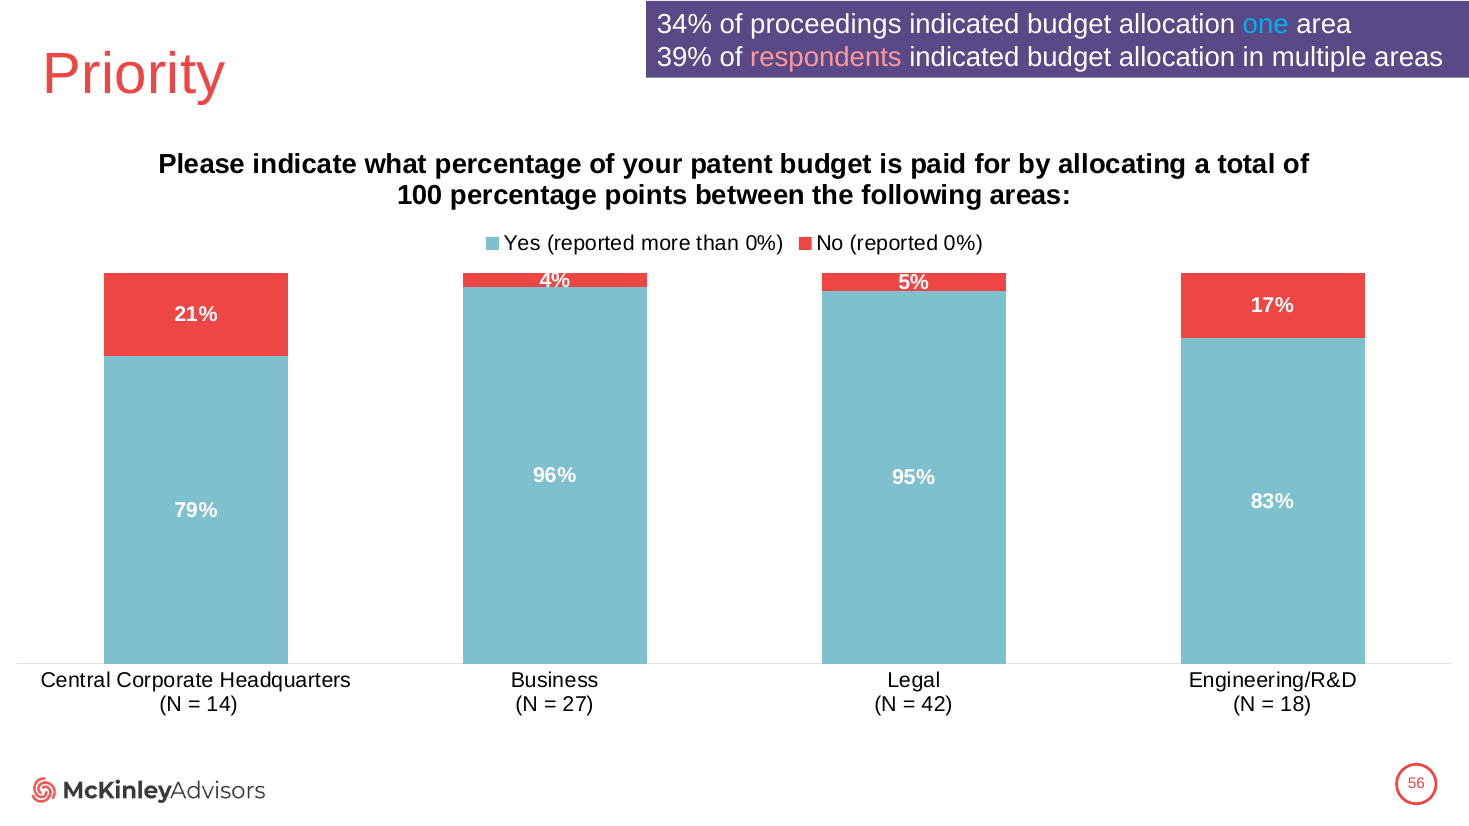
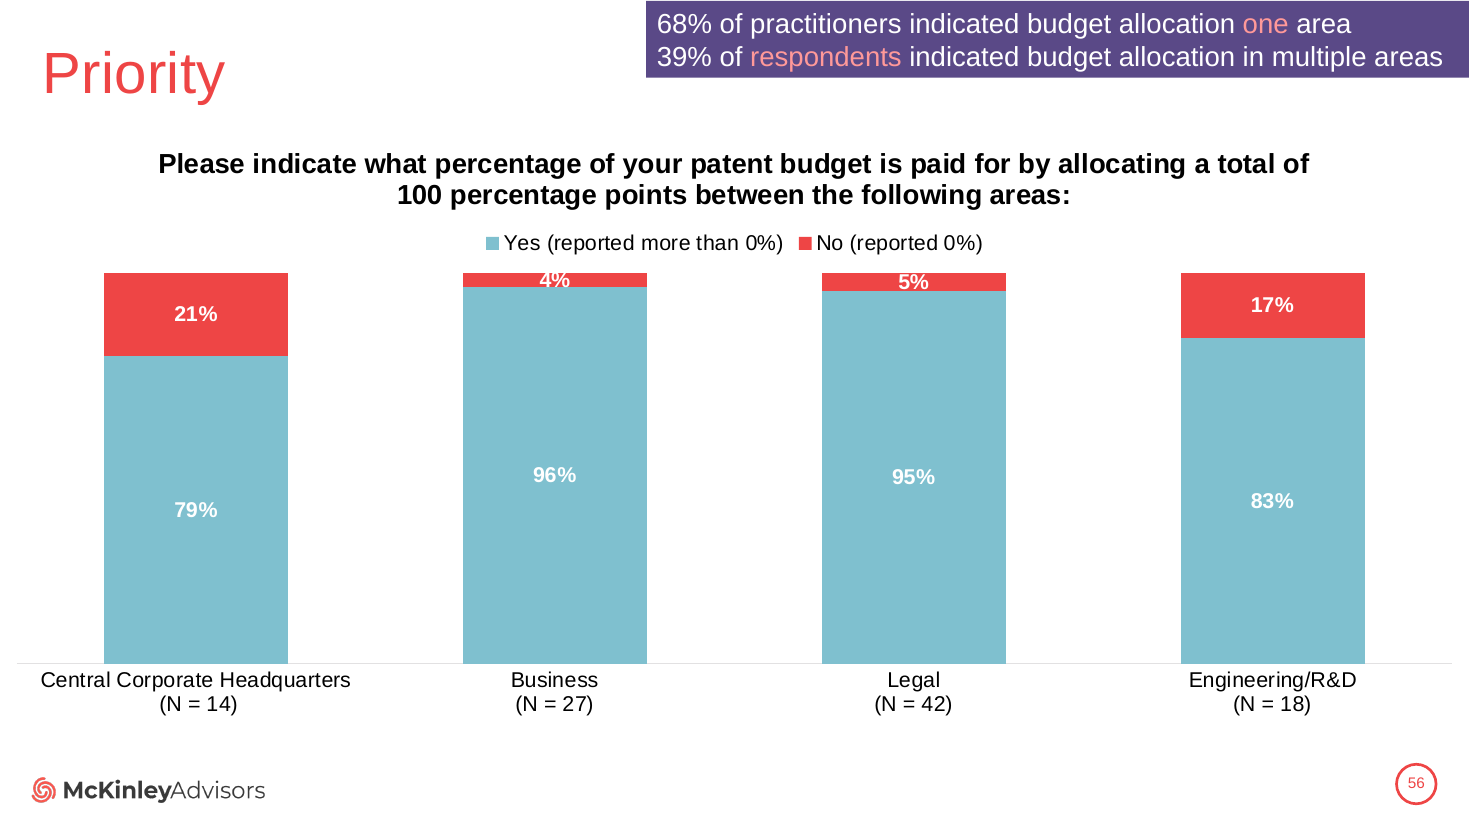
34%: 34% -> 68% (684, 25)
proceedings: proceedings -> practitioners (826, 25)
one colour: light blue -> pink (1266, 25)
